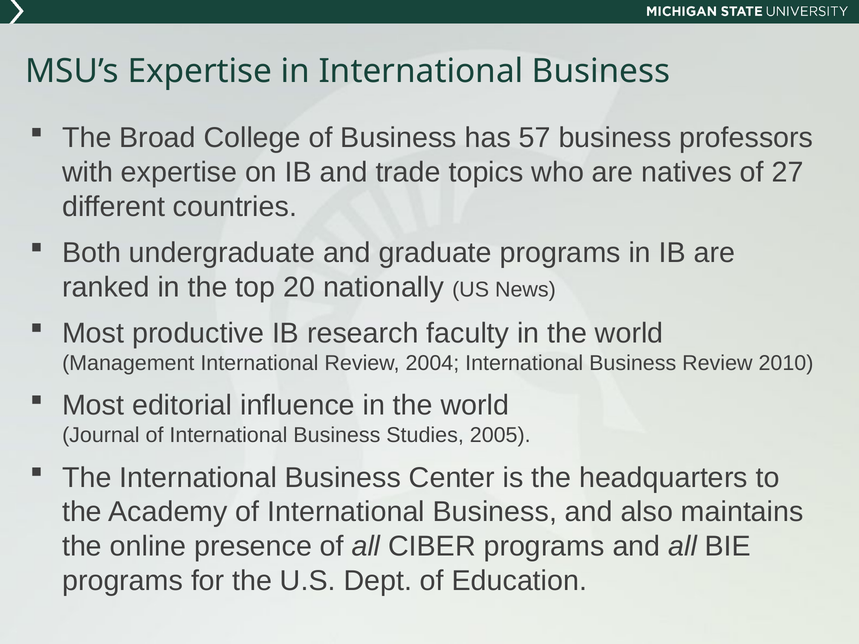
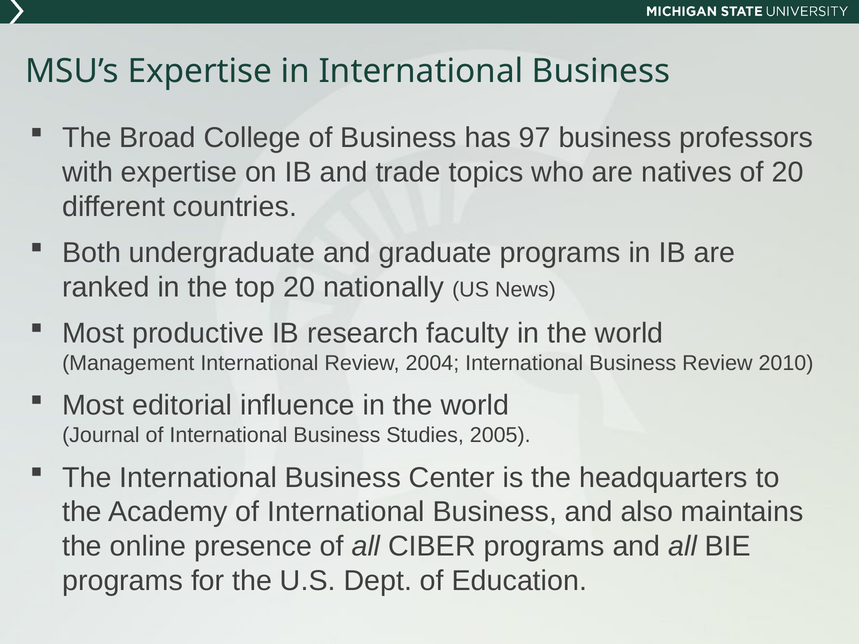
57: 57 -> 97 (535, 138)
of 27: 27 -> 20 (788, 172)
